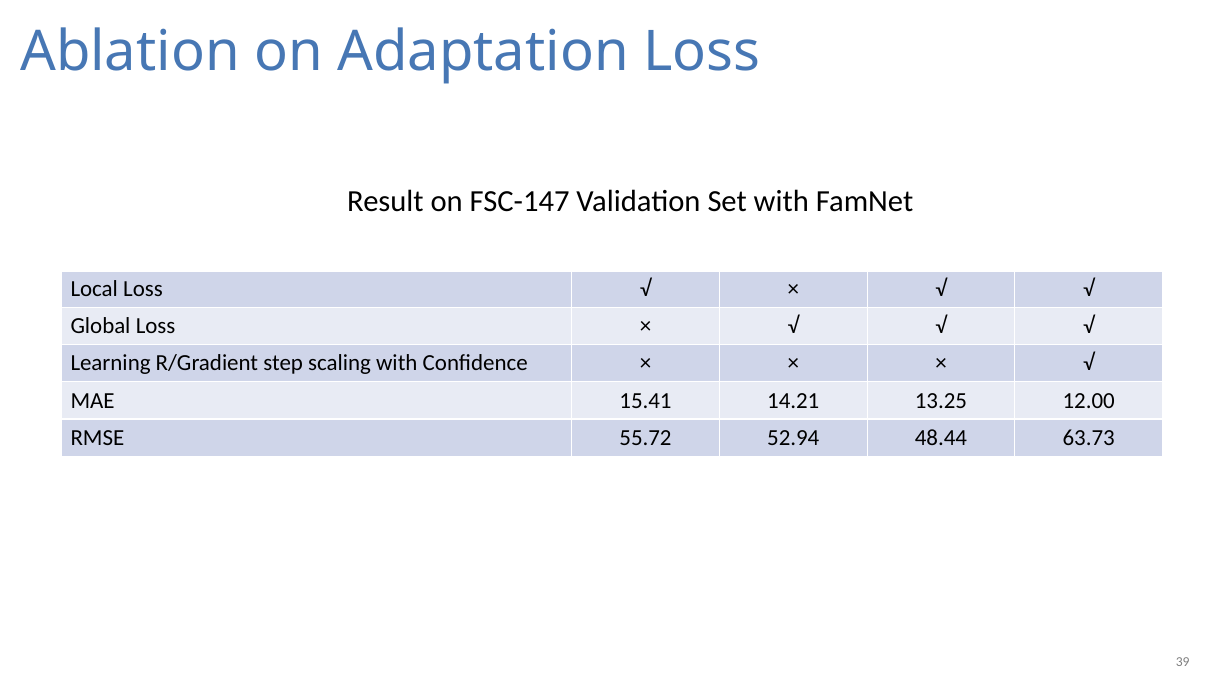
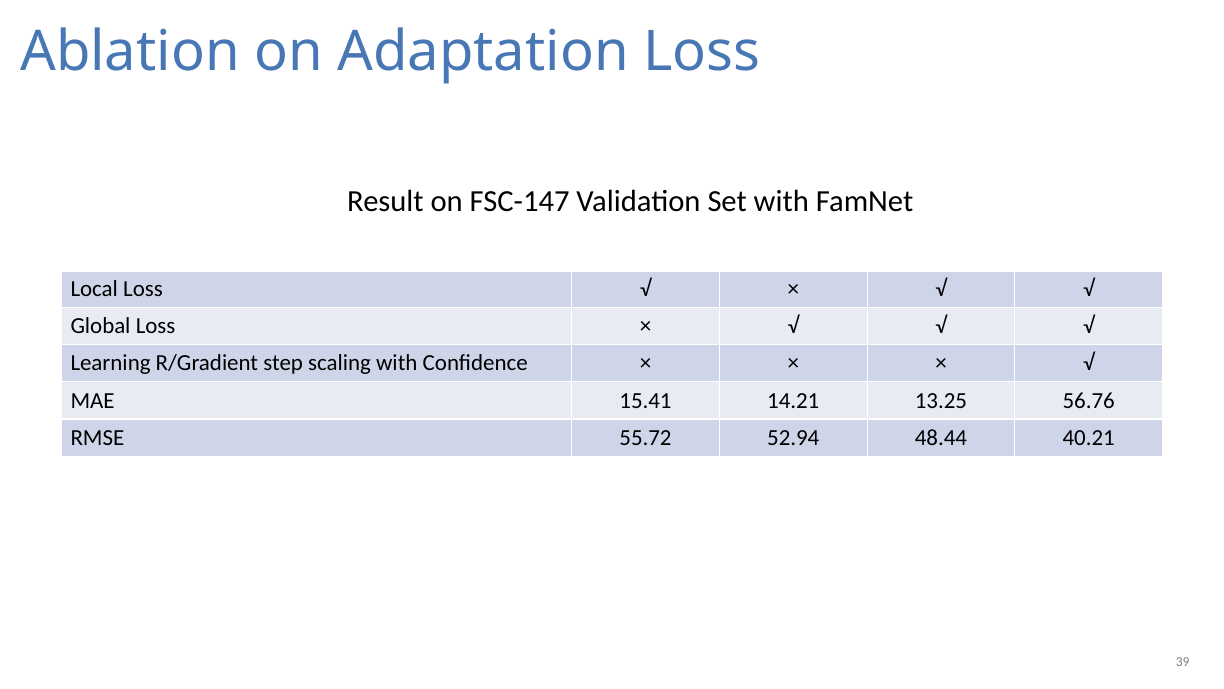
12.00: 12.00 -> 56.76 (1089, 400)
63.73: 63.73 -> 40.21 (1089, 438)
